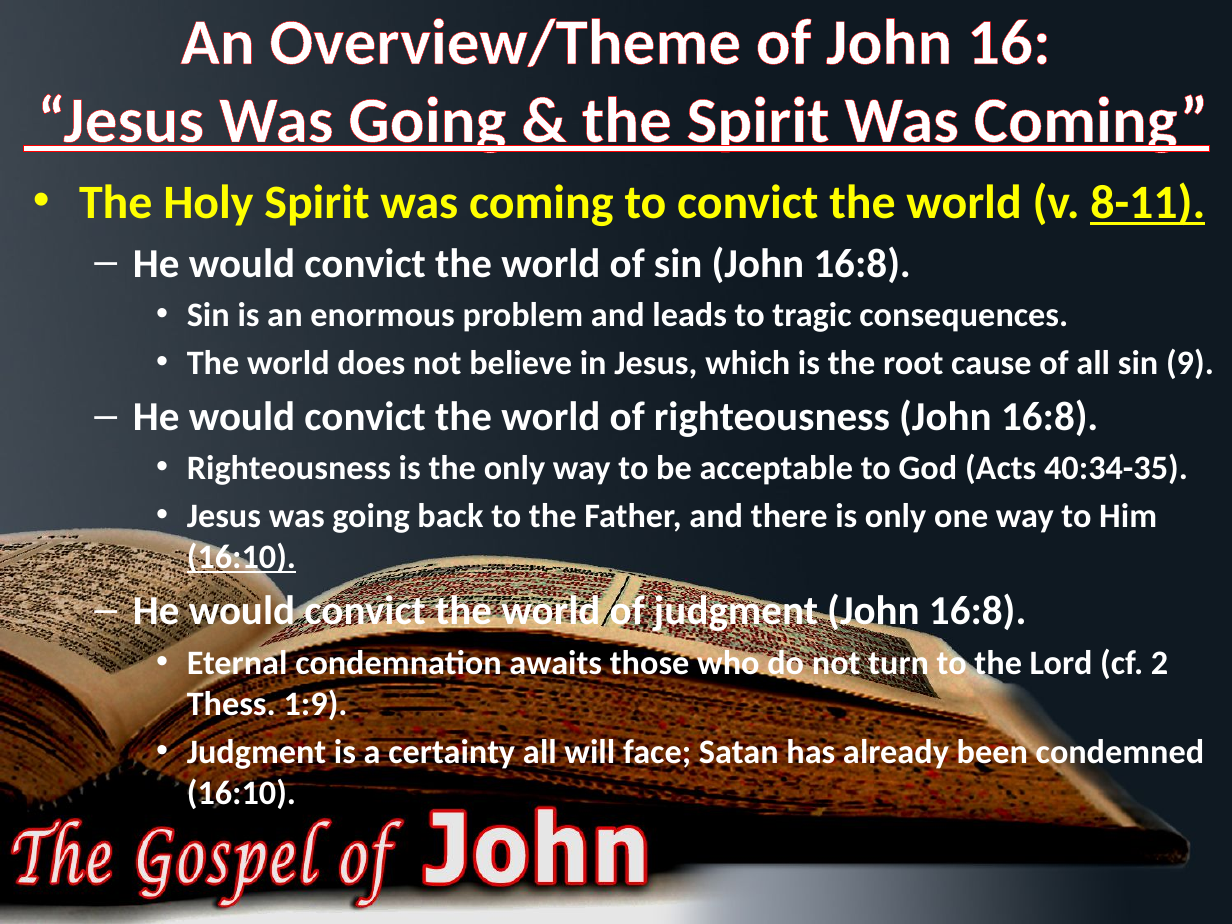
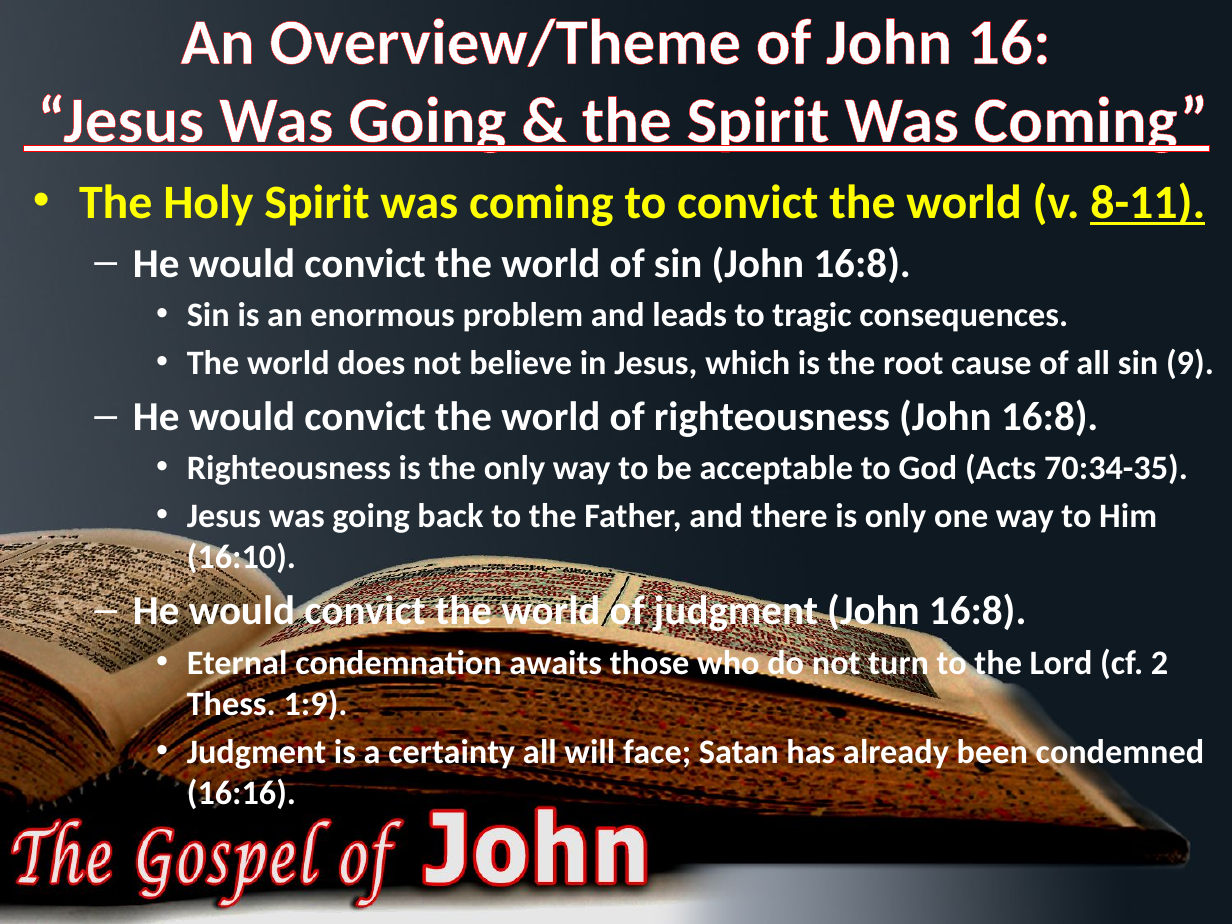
40:34-35: 40:34-35 -> 70:34-35 (1116, 469)
16:10 underline: present -> none (241, 558)
16:10: 16:10 -> 16:16 (241, 793)
